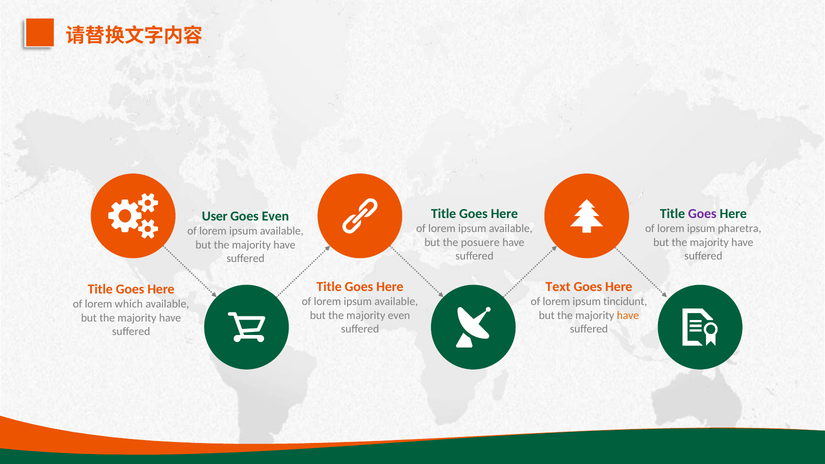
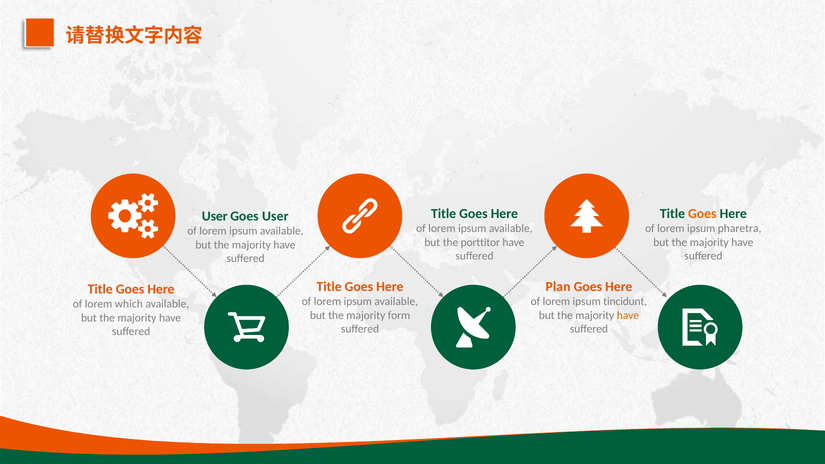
Goes colour: purple -> orange (702, 214)
Goes Even: Even -> User (275, 216)
posuere: posuere -> porttitor (480, 242)
Text: Text -> Plan (558, 287)
majority even: even -> form (399, 315)
